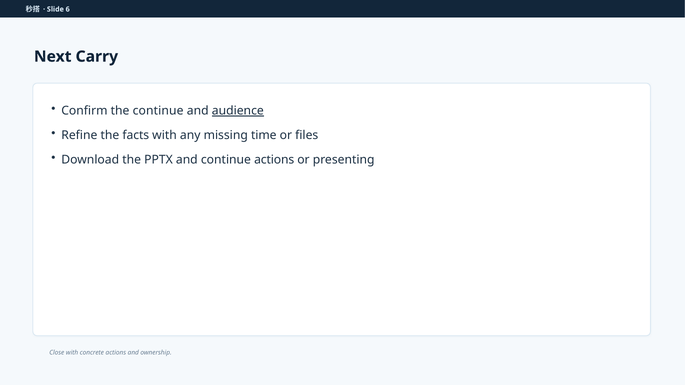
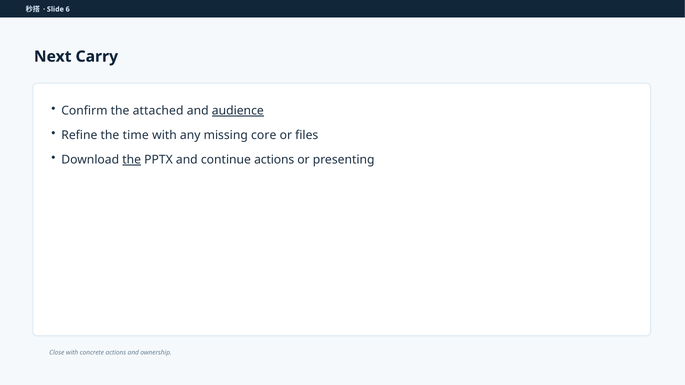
the continue: continue -> attached (158, 111)
facts: facts -> time (136, 135)
time: time -> core (264, 135)
the underline: none -> present (132, 160)
